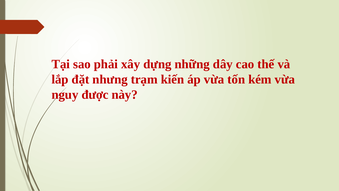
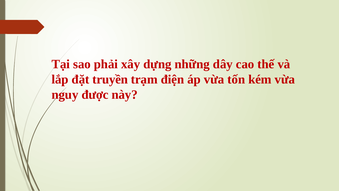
nhưng: nhưng -> truyền (110, 79)
kiến: kiến -> điện (172, 79)
